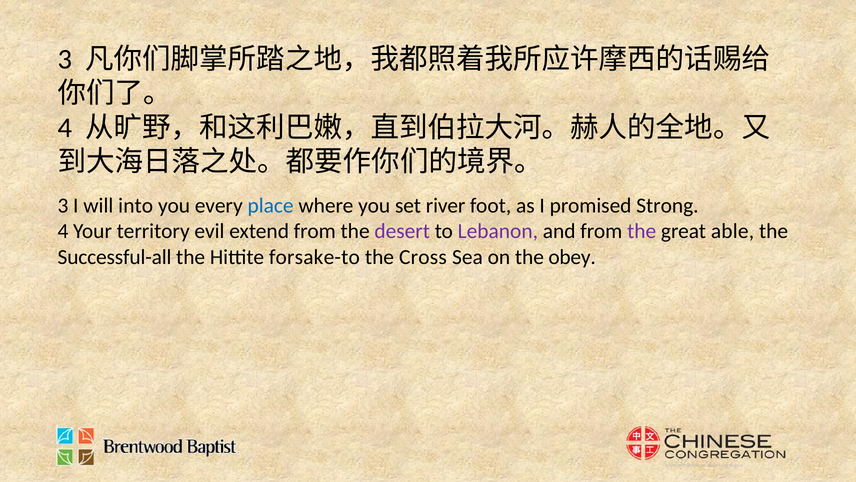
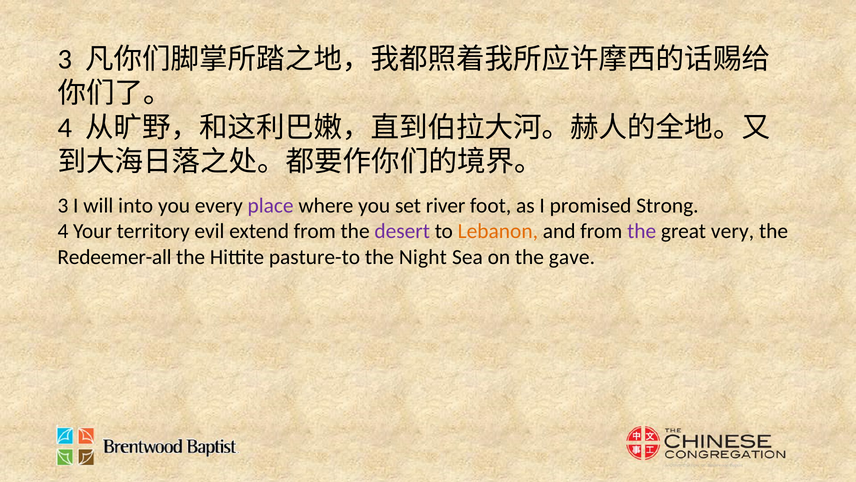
place colour: blue -> purple (271, 205)
Lebanon colour: purple -> orange (498, 231)
able: able -> very (733, 231)
Successful-all: Successful-all -> Redeemer-all (115, 257)
forsake-to: forsake-to -> pasture-to (314, 257)
Cross: Cross -> Night (423, 257)
obey: obey -> gave (572, 257)
